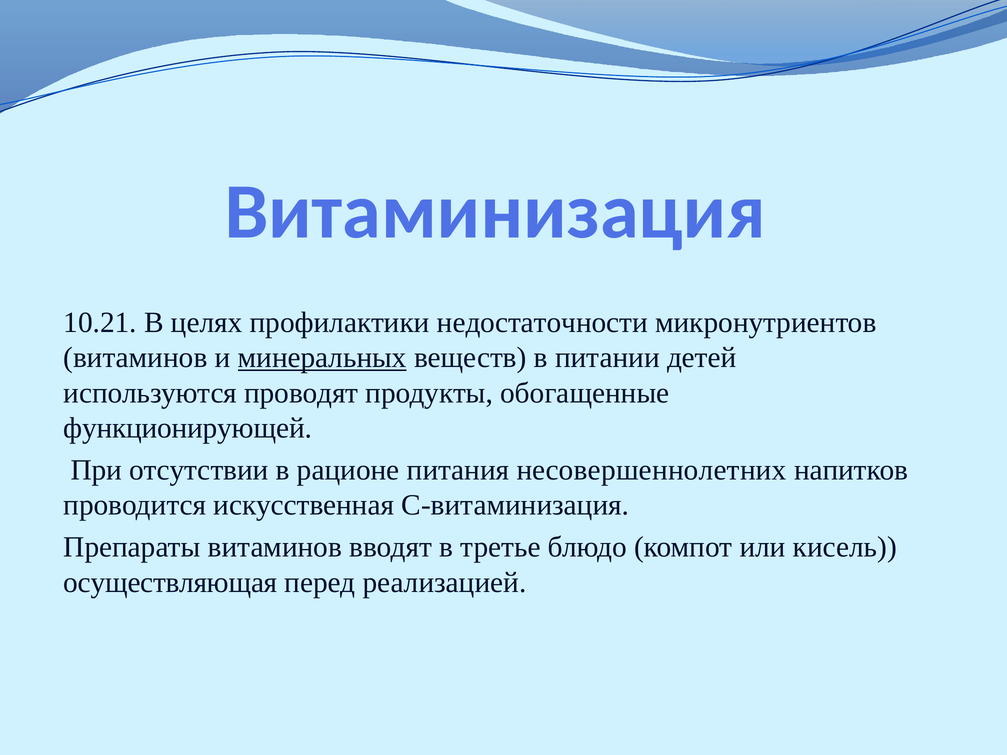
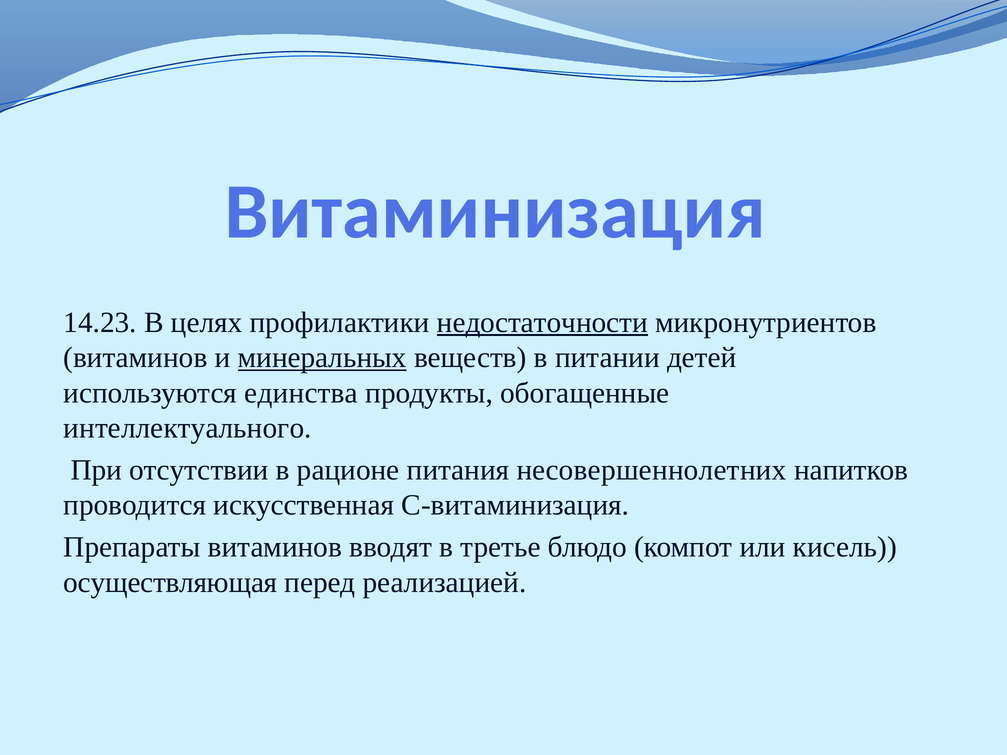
10.21: 10.21 -> 14.23 (100, 322)
недостаточности underline: none -> present (542, 322)
проводят: проводят -> единства (301, 393)
функционирующей: функционирующей -> интеллектуального (188, 428)
